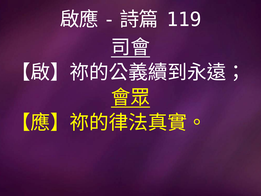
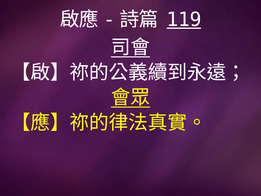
119 underline: none -> present (184, 20)
